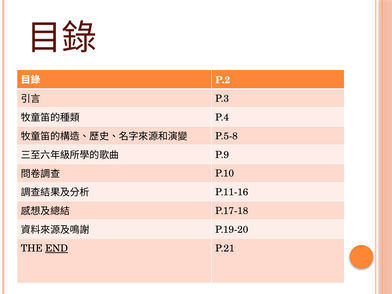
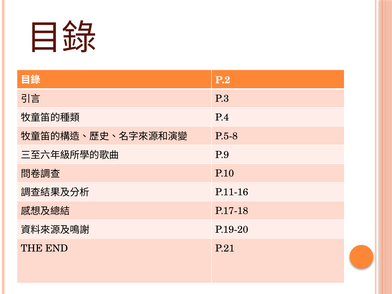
END underline: present -> none (57, 248)
